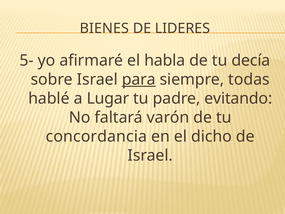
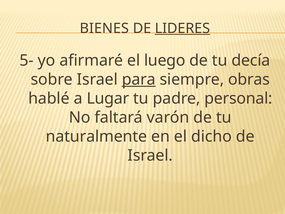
LIDERES underline: none -> present (182, 28)
habla: habla -> luego (165, 60)
todas: todas -> obras (249, 79)
evitando: evitando -> personal (238, 98)
concordancia: concordancia -> naturalmente (96, 136)
